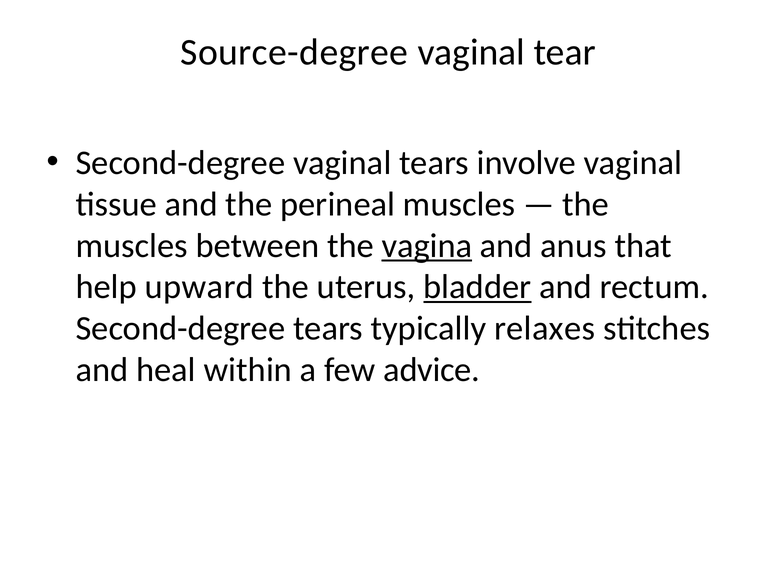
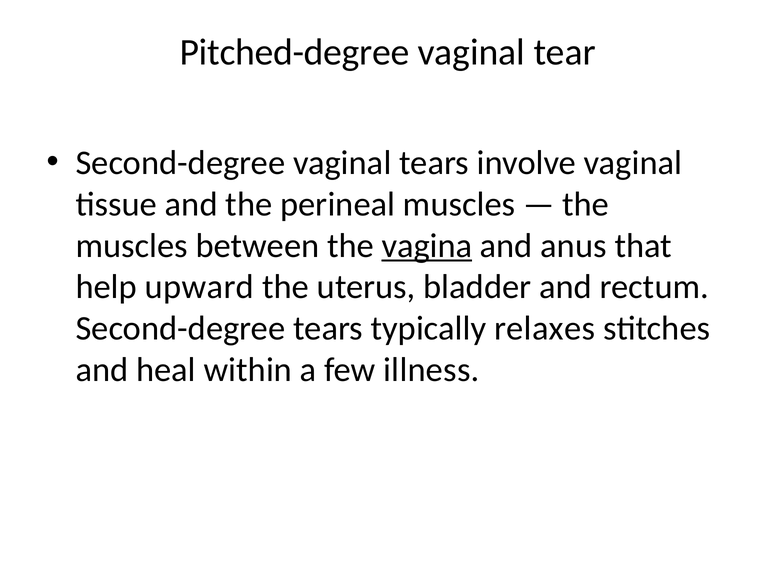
Source-degree: Source-degree -> Pitched-degree (295, 52)
bladder underline: present -> none (477, 287)
advice: advice -> illness (431, 370)
